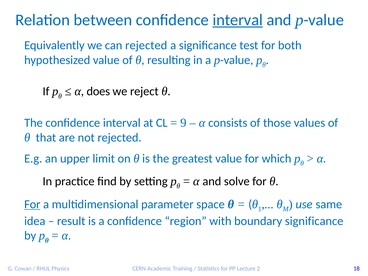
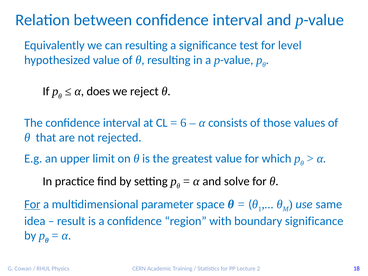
interval underline: present -> none (238, 20)
can rejected: rejected -> resulting (146, 45)
both: both -> level (290, 45)
9: 9 -> 6 (183, 123)
